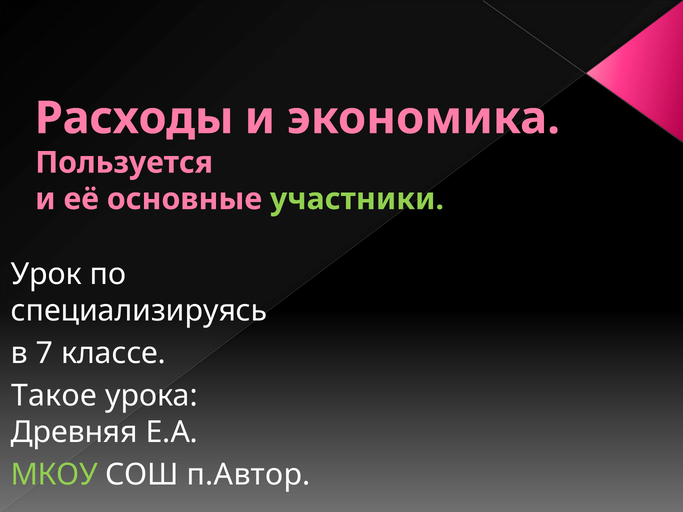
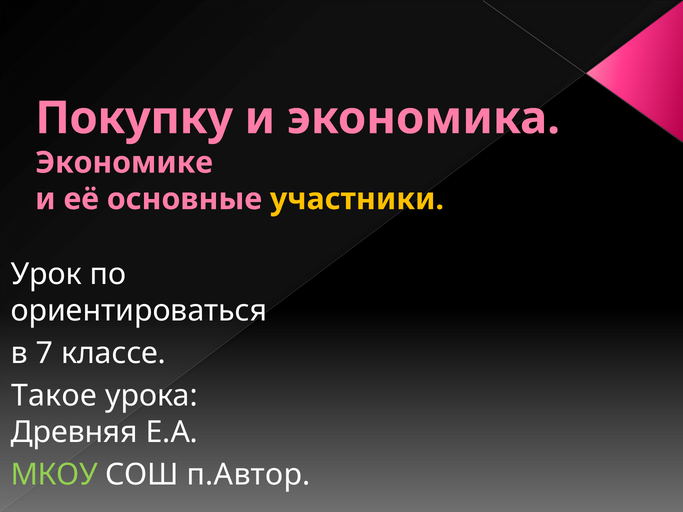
Расходы: Расходы -> Покупку (134, 118)
Пользуется: Пользуется -> Экономике (124, 163)
участники colour: light green -> yellow (357, 199)
специализируясь: специализируясь -> ориентироваться (139, 311)
